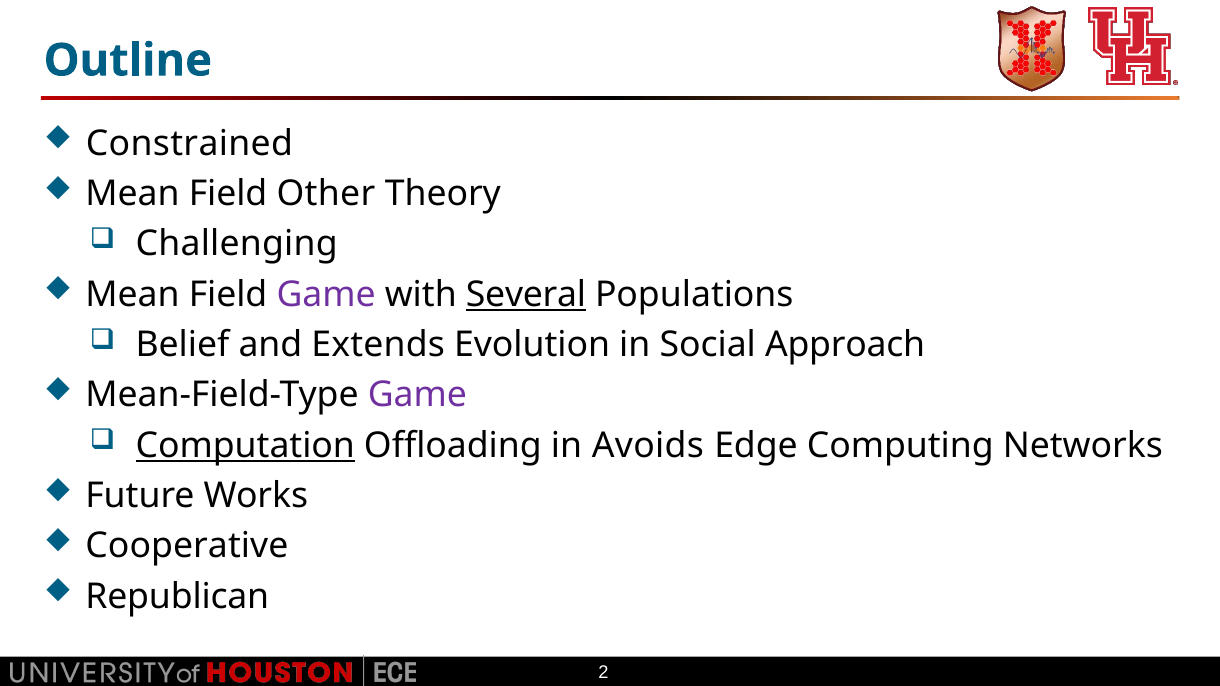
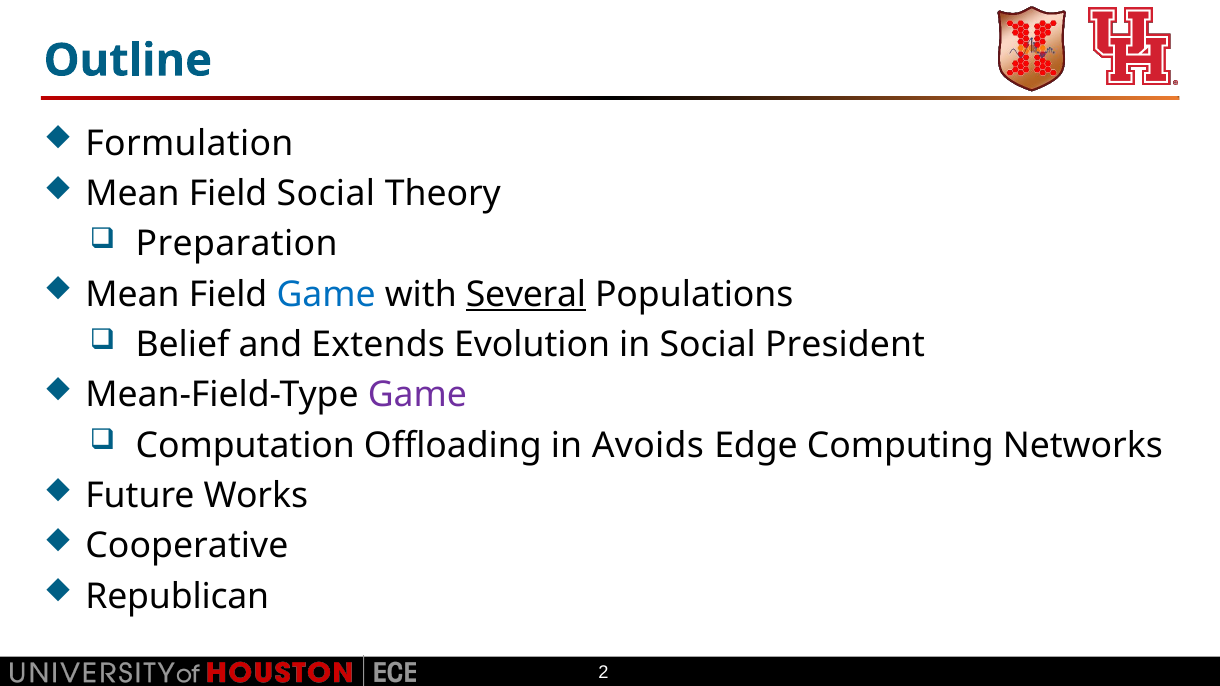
Constrained: Constrained -> Formulation (189, 144)
Field Other: Other -> Social (326, 194)
Challenging: Challenging -> Preparation (237, 244)
Game colour: purple -> blue (326, 295)
Approach: Approach -> President (845, 345)
Computation underline: present -> none (245, 446)
